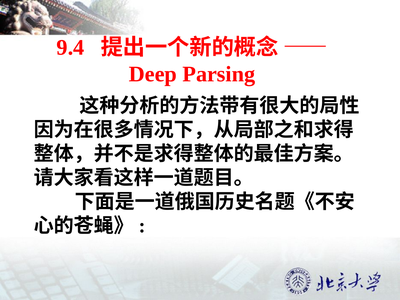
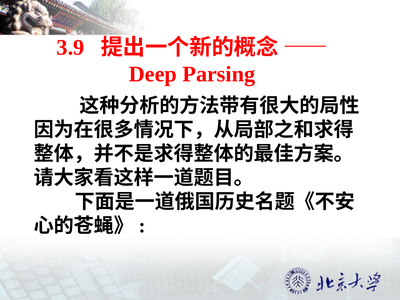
9.4: 9.4 -> 3.9 (70, 48)
